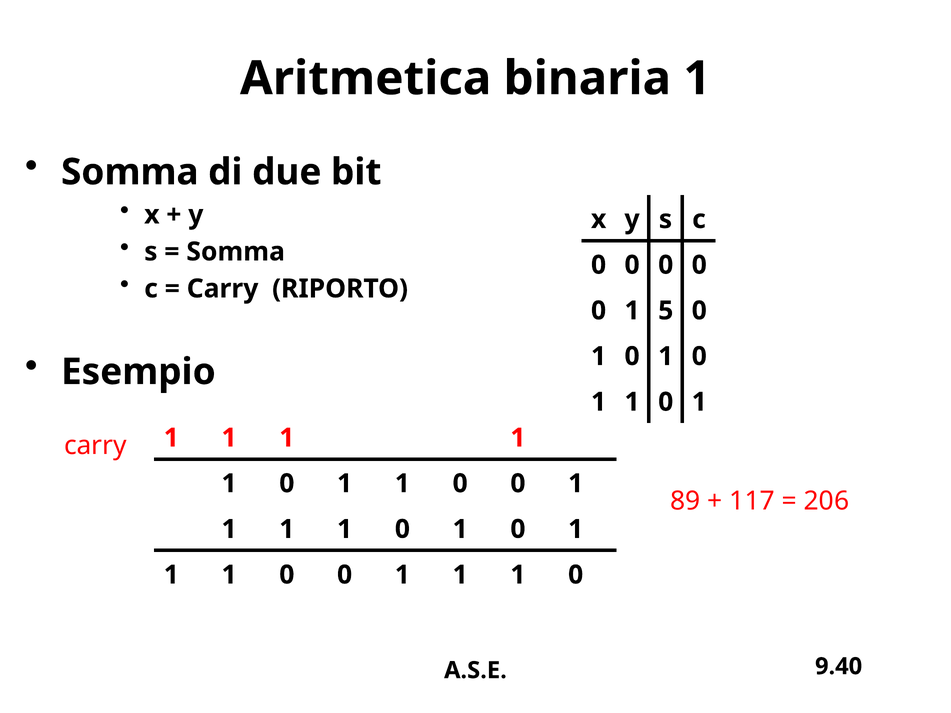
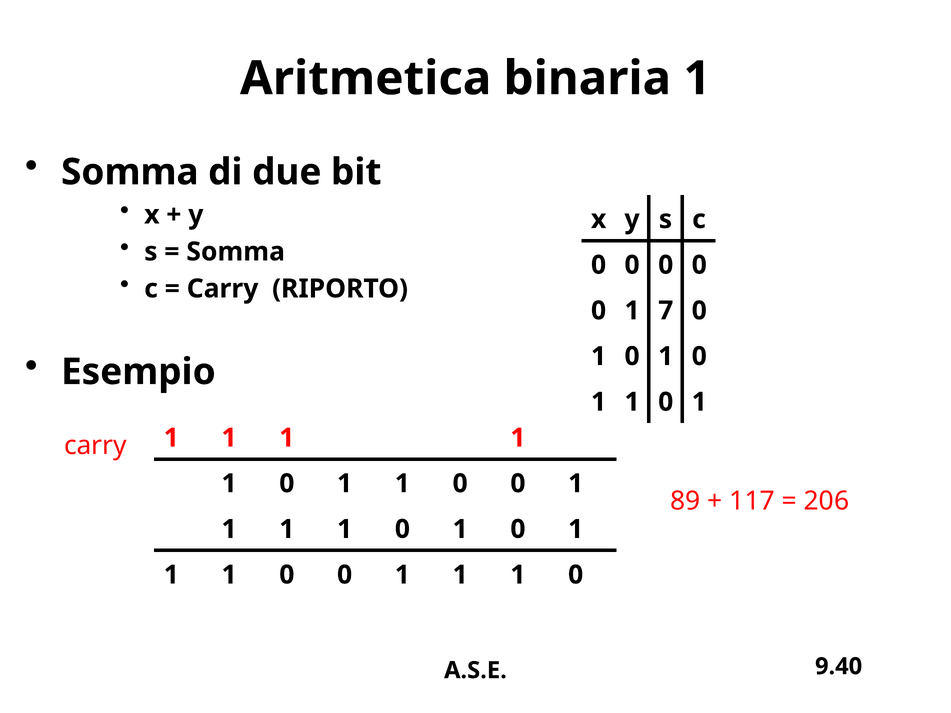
5: 5 -> 7 (666, 311)
